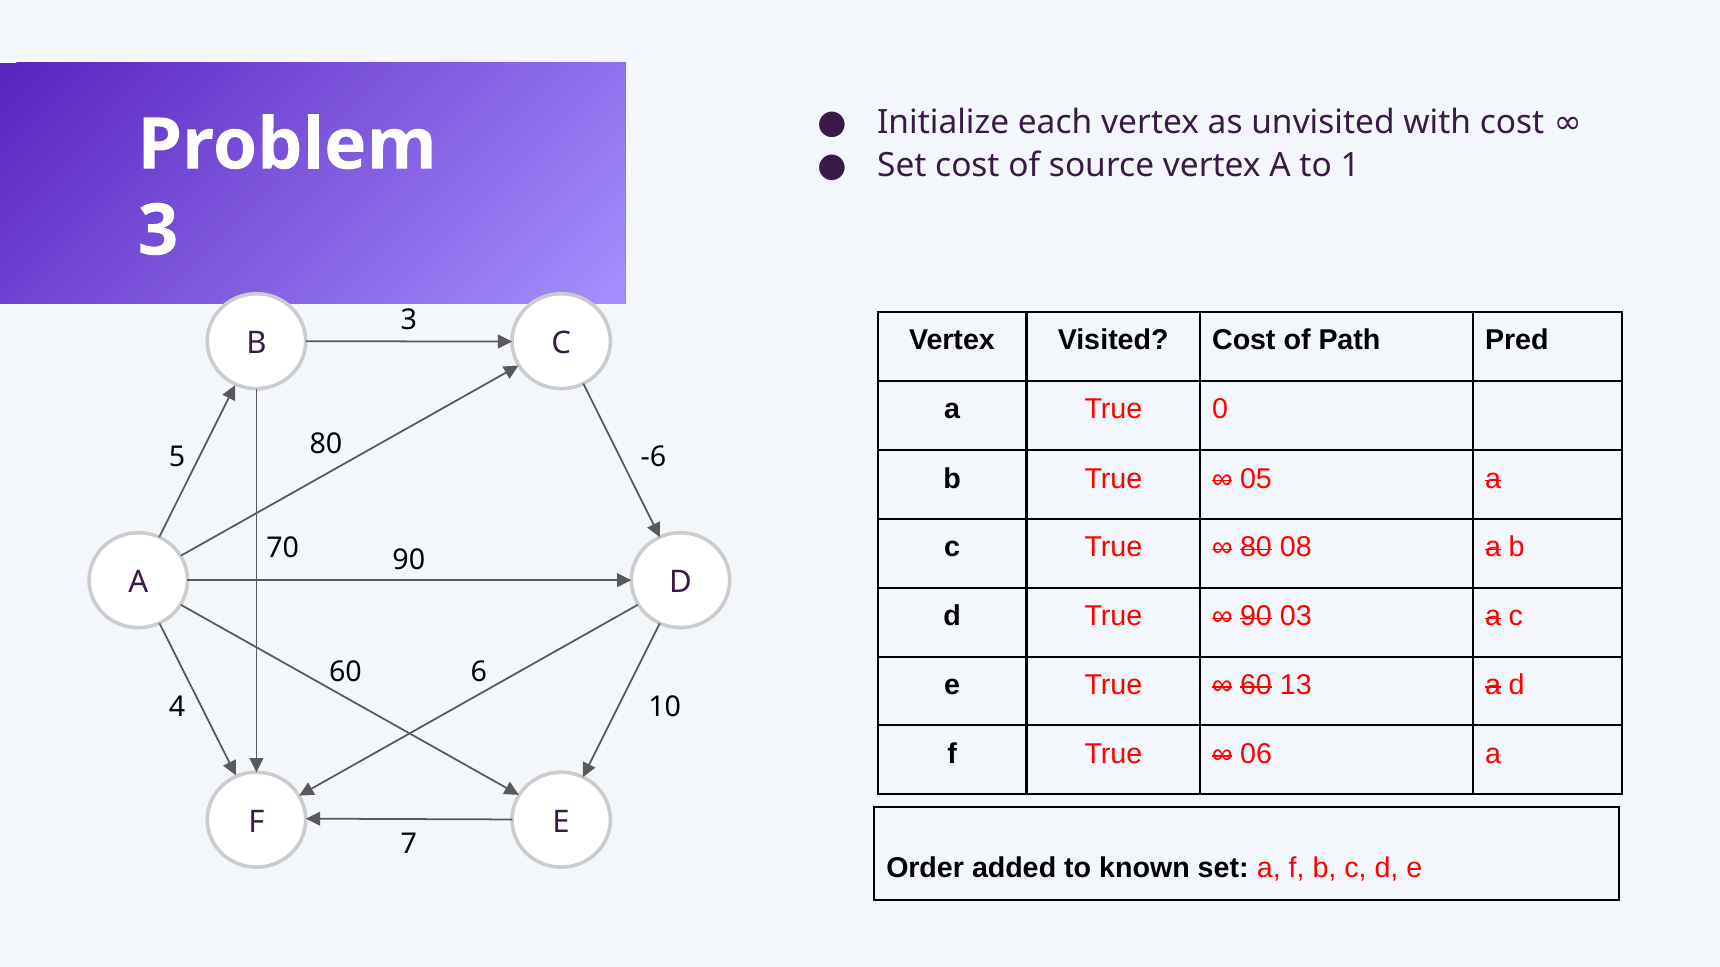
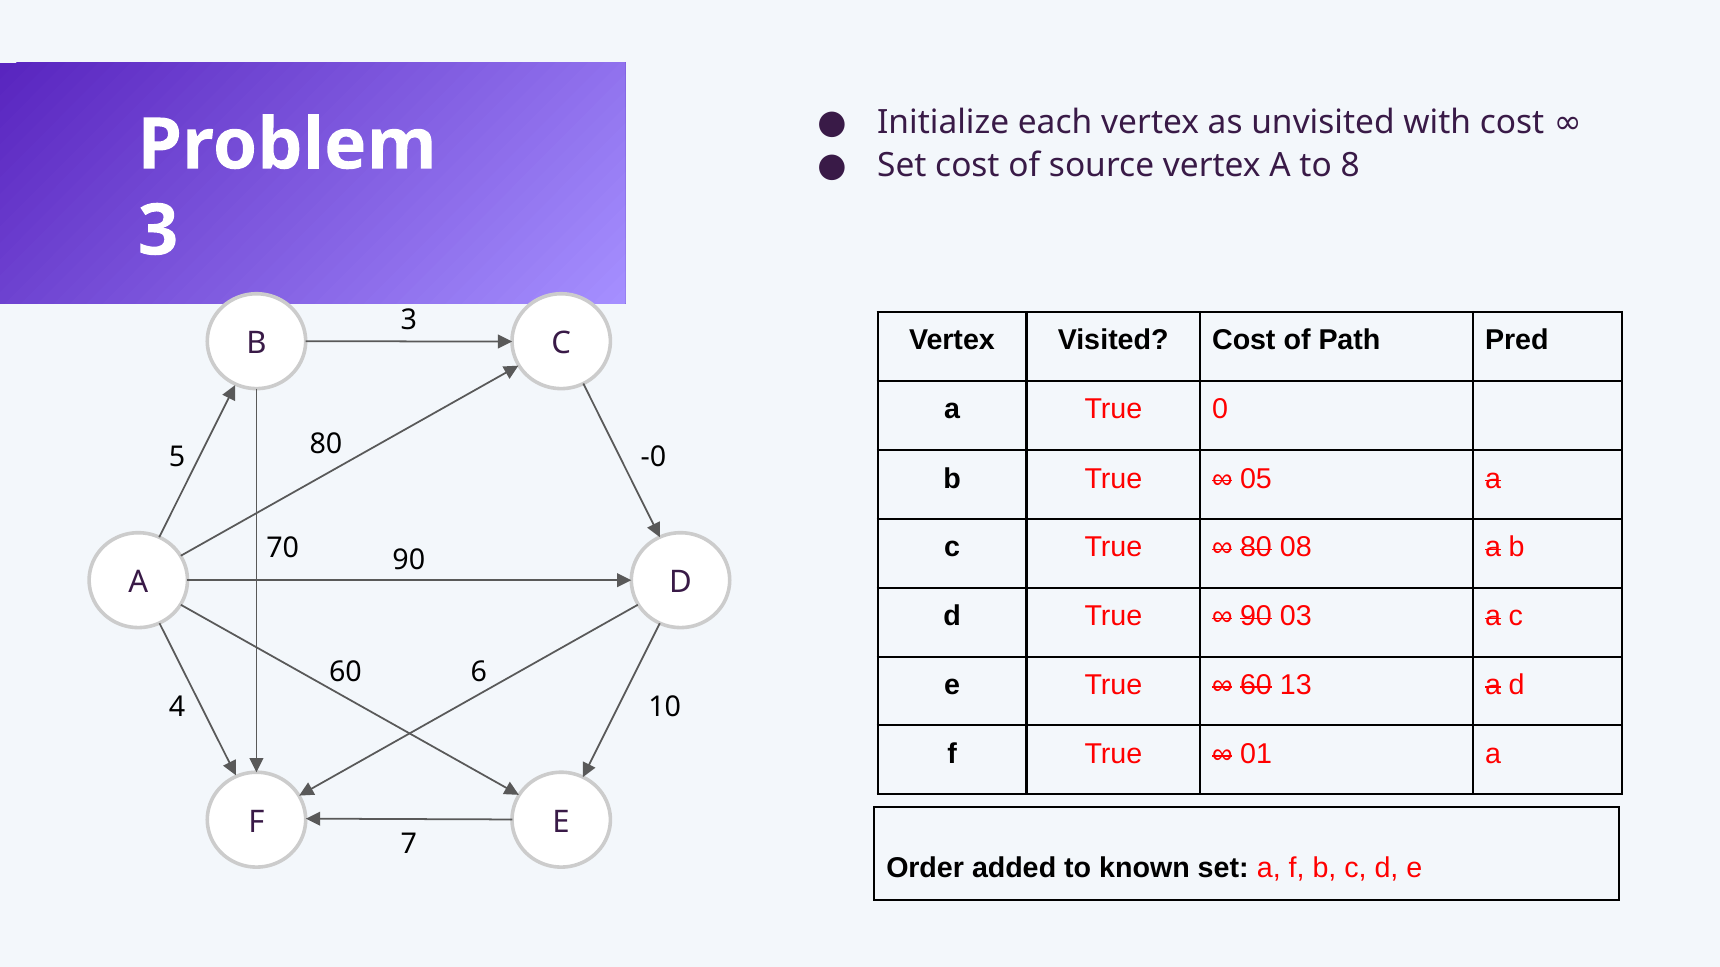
1: 1 -> 8 (1350, 166)
-6: -6 -> -0 (653, 457)
06: 06 -> 01 (1256, 754)
